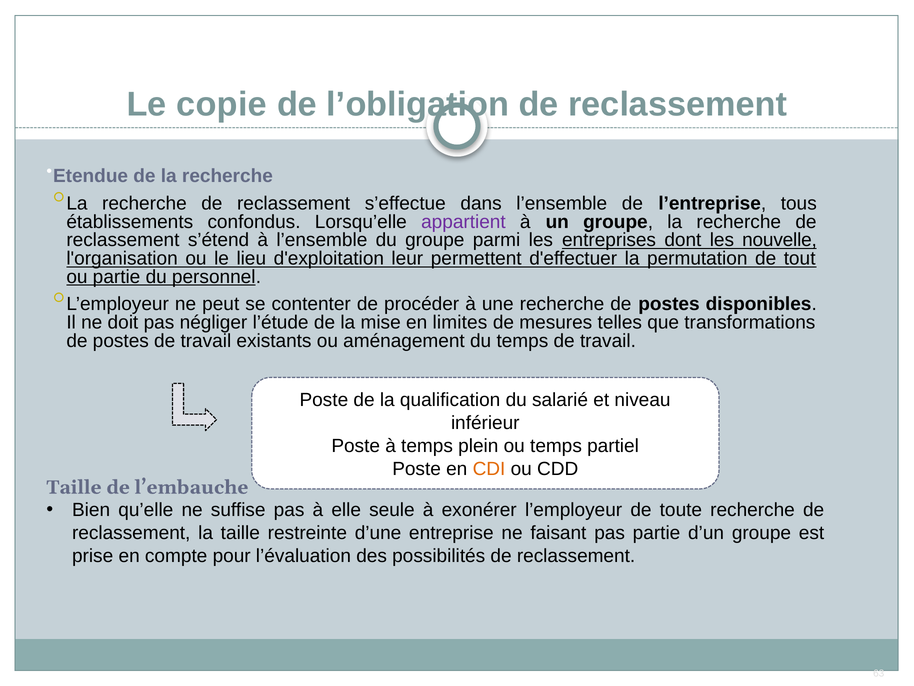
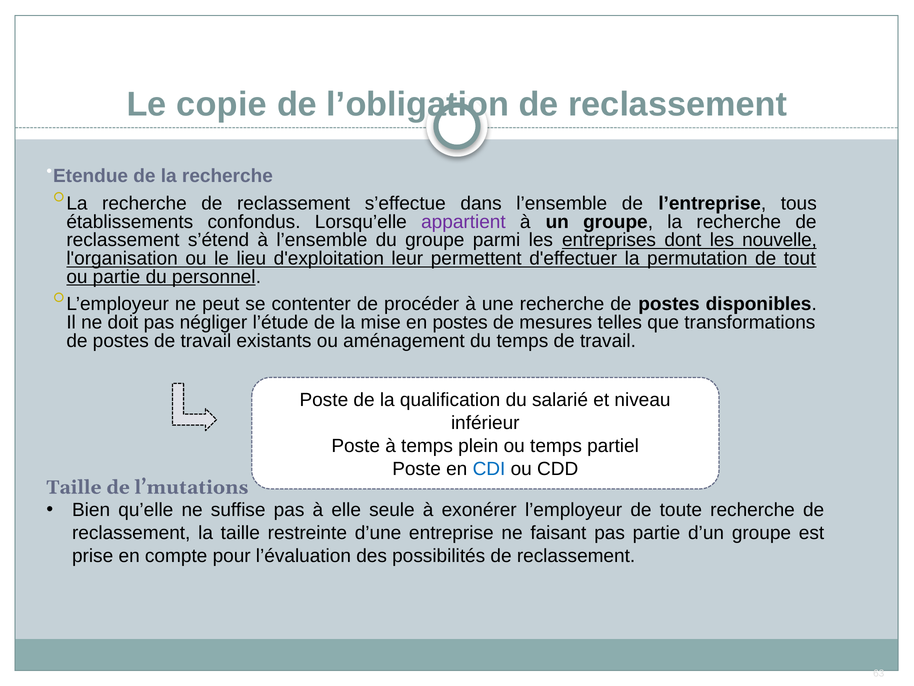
en limites: limites -> postes (460, 322)
CDI colour: orange -> blue (489, 468)
l’embauche: l’embauche -> l’mutations (191, 487)
